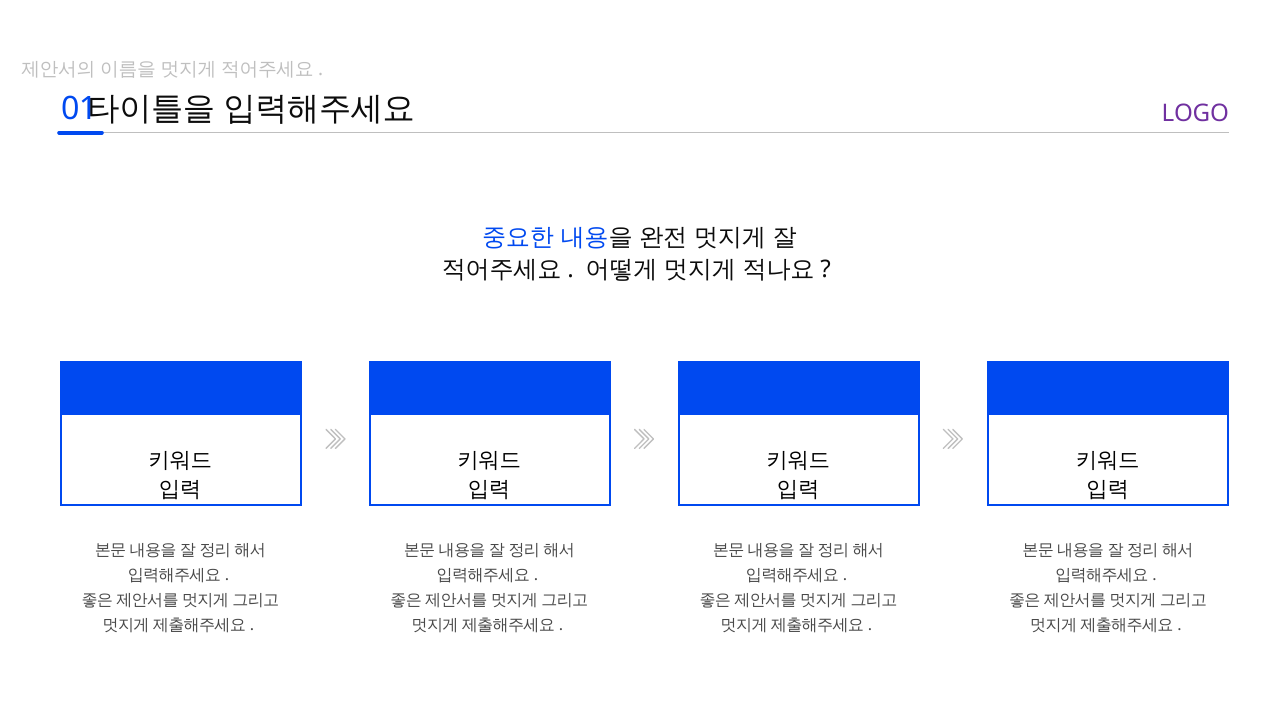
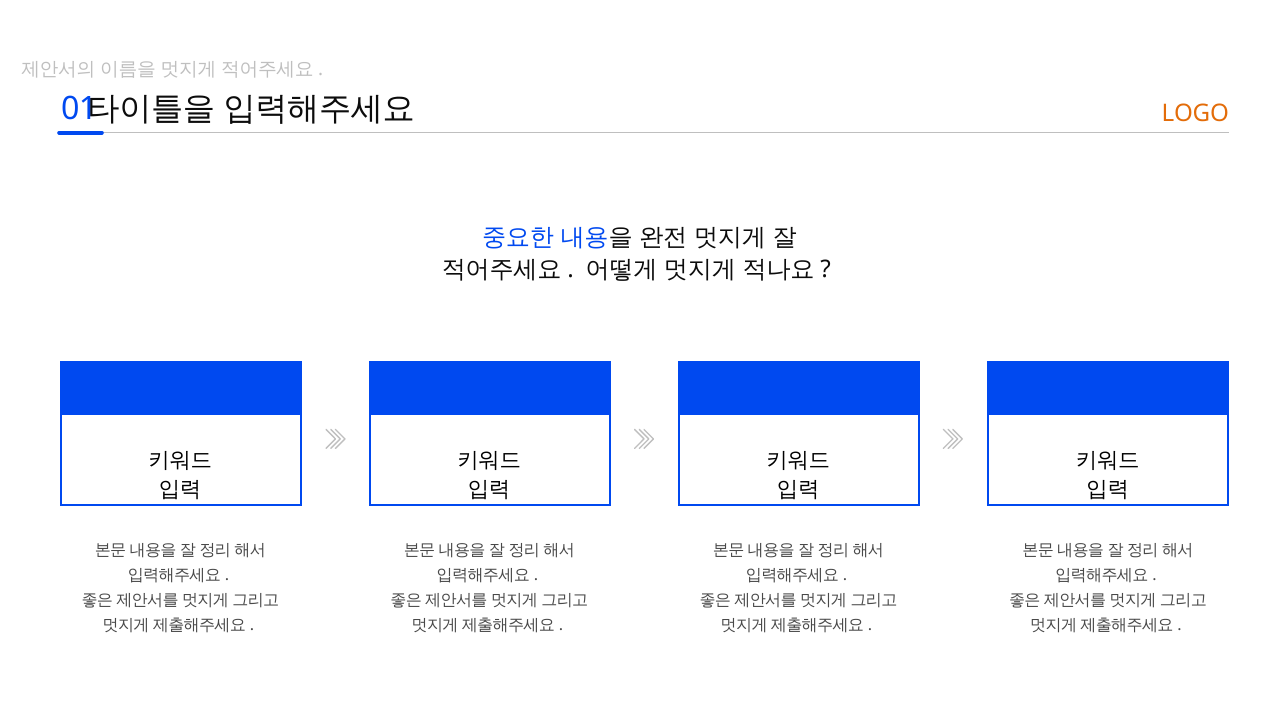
LOGO colour: purple -> orange (1195, 113)
